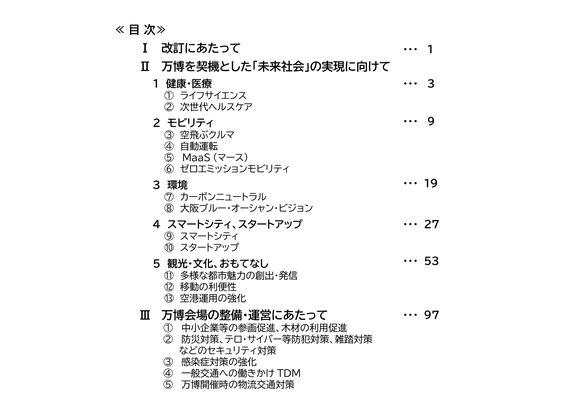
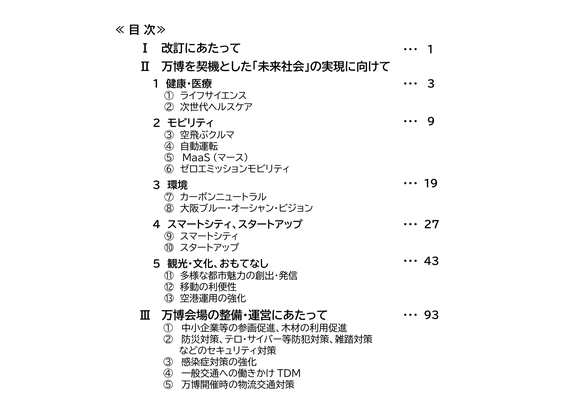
53: 53 -> 43 (432, 261)
97: 97 -> 93 (432, 315)
